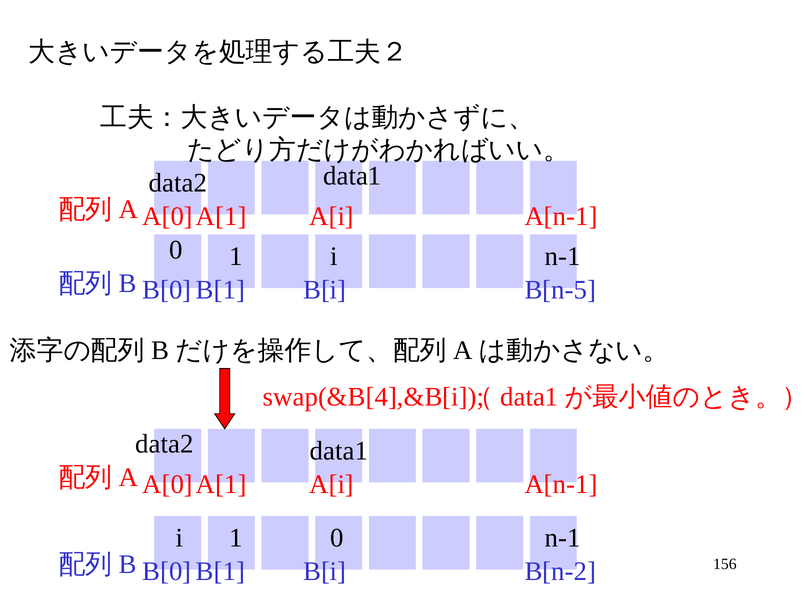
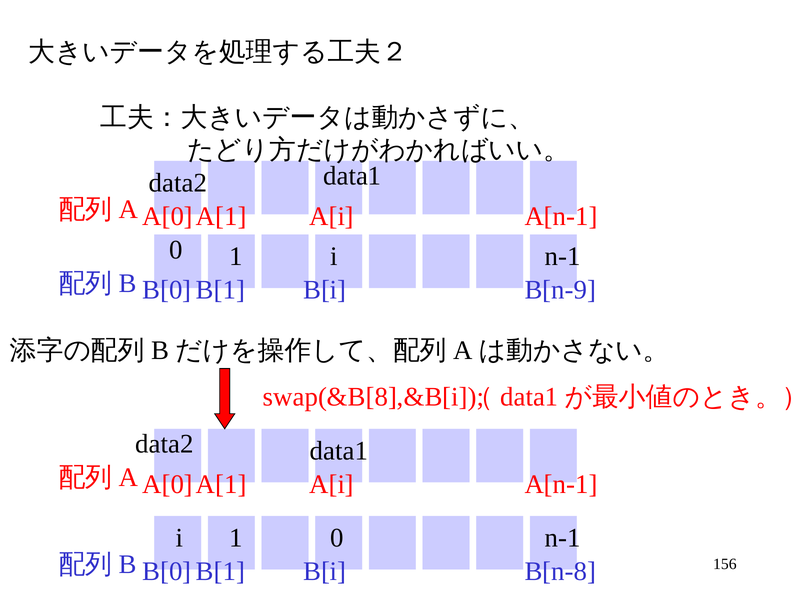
B[n-5: B[n-5 -> B[n-9 (560, 290)
swap(&B[4],&B[i: swap(&B[4],&B[i -> swap(&B[8],&B[i (373, 398)
B[n-2: B[n-2 -> B[n-8 (560, 572)
